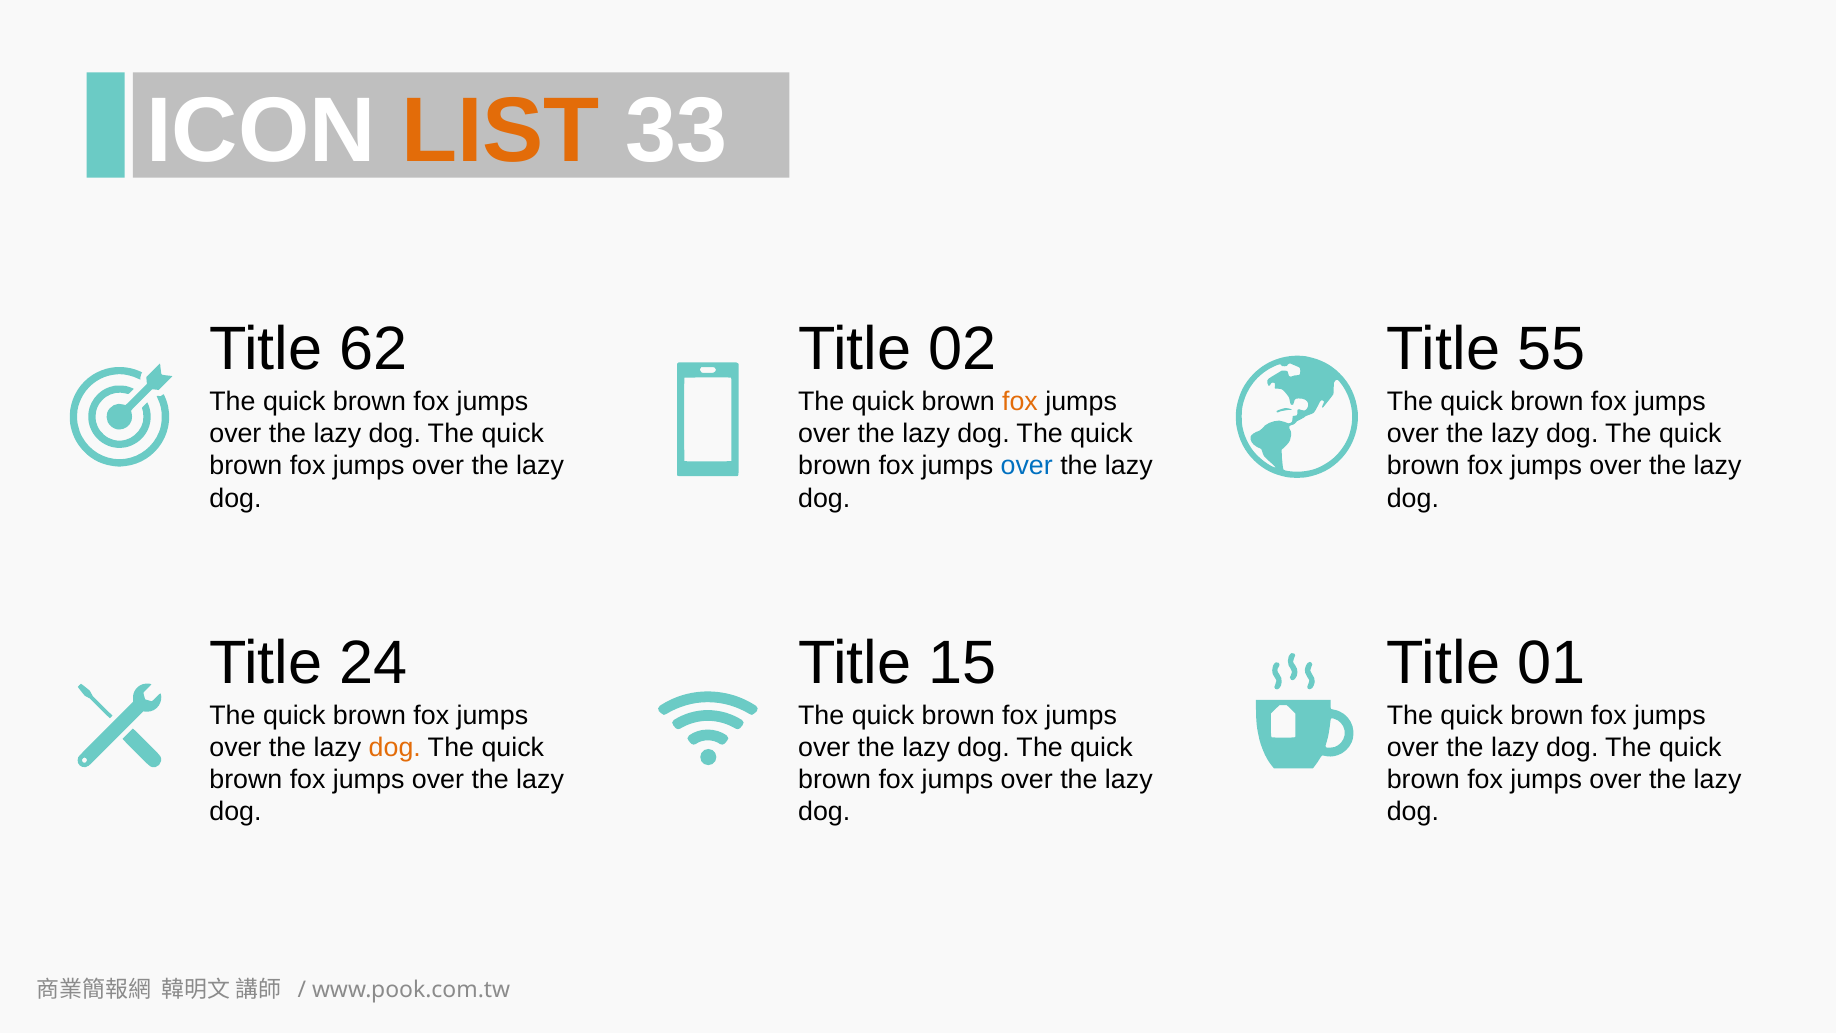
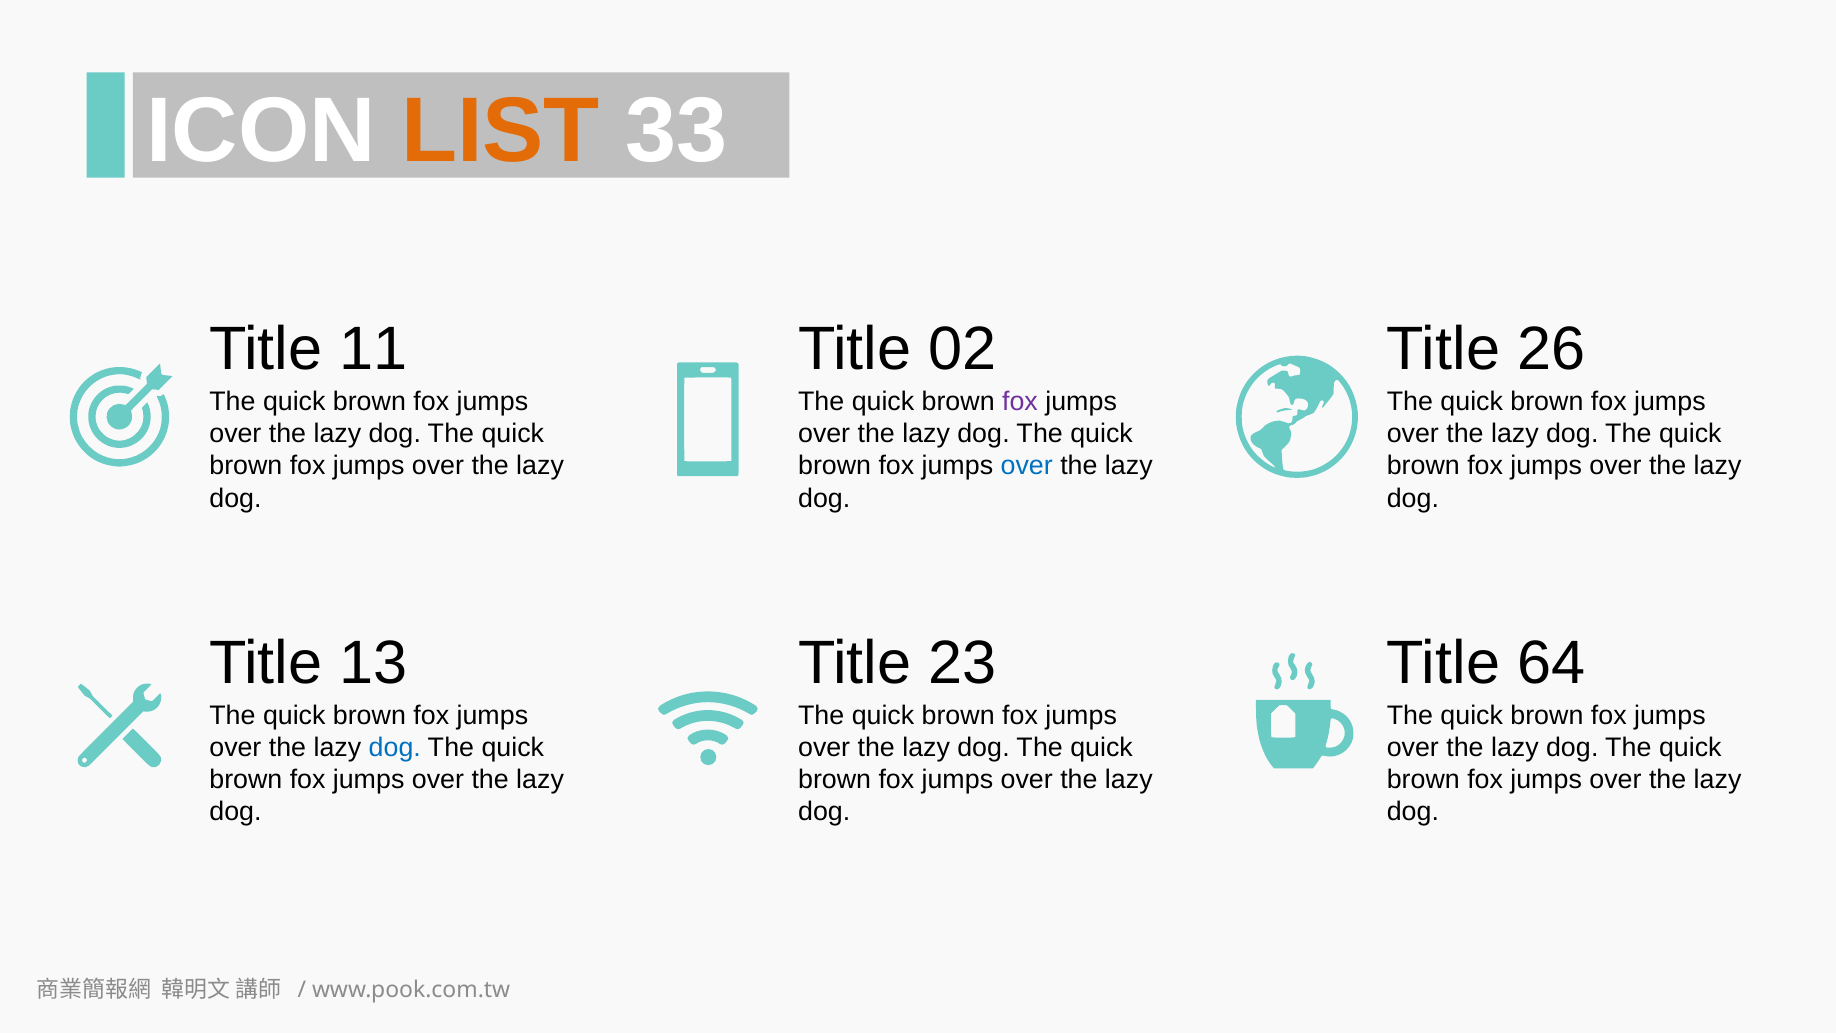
62: 62 -> 11 (374, 349)
55: 55 -> 26 (1551, 349)
fox colour: orange -> purple (1020, 402)
24: 24 -> 13 (374, 663)
15: 15 -> 23 (962, 663)
01: 01 -> 64 (1551, 663)
dog colour: orange -> blue (395, 747)
